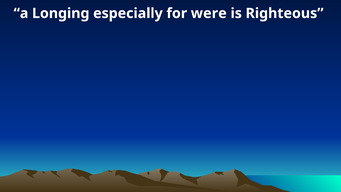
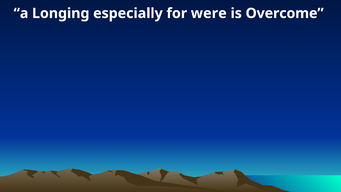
Righteous: Righteous -> Overcome (285, 13)
